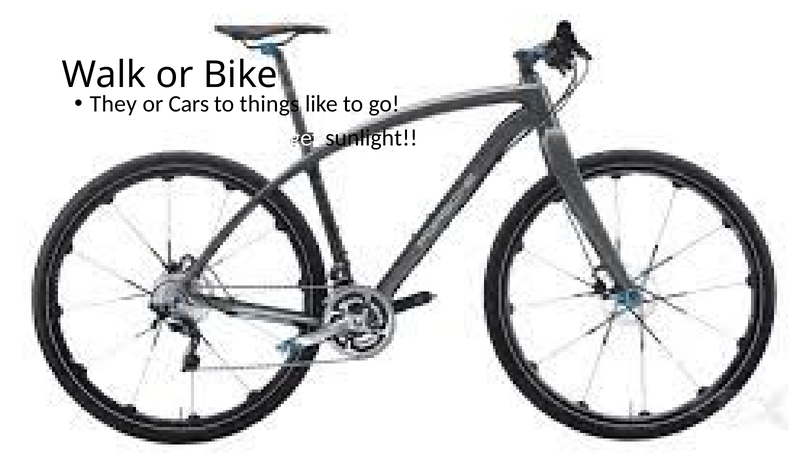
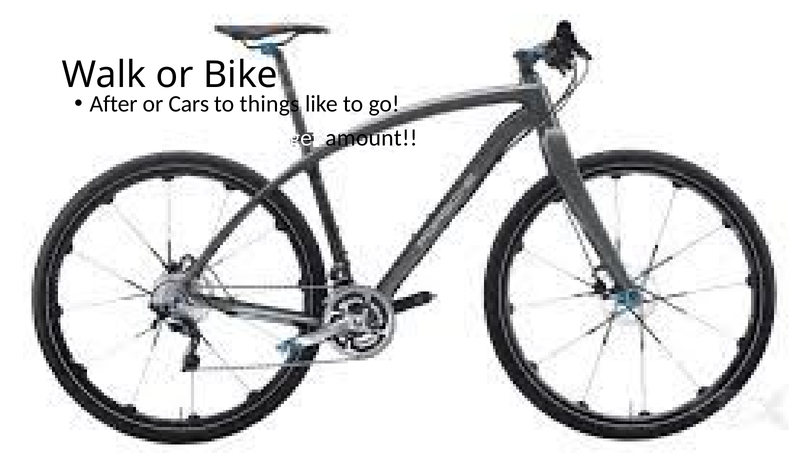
They: They -> After (114, 104)
sunlight: sunlight -> amount (371, 138)
